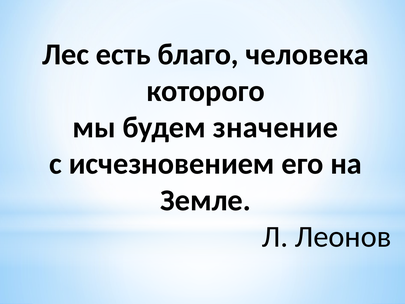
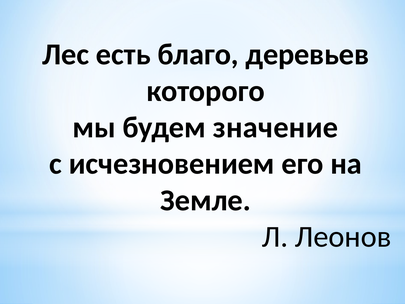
человека: человека -> деревьев (307, 54)
